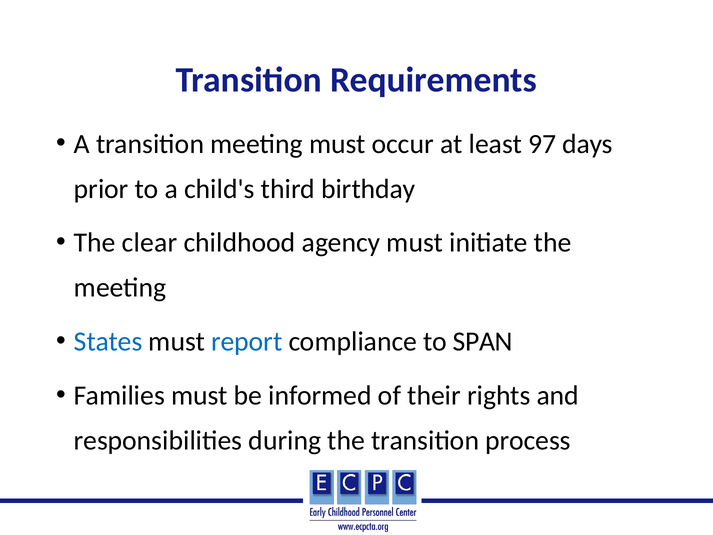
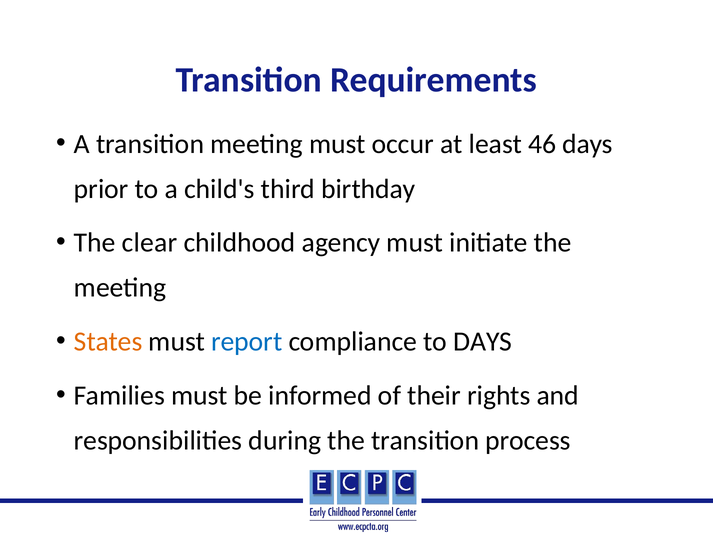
97: 97 -> 46 (542, 144)
States colour: blue -> orange (108, 341)
to SPAN: SPAN -> DAYS (483, 341)
